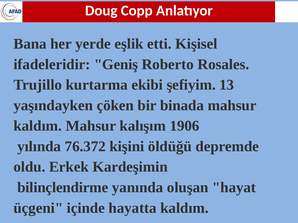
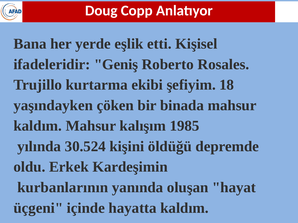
13: 13 -> 18 (227, 85)
1906: 1906 -> 1985 (185, 126)
76.372: 76.372 -> 30.524 (85, 147)
bilinçlendirme: bilinçlendirme -> kurbanlarının (63, 188)
